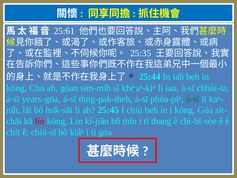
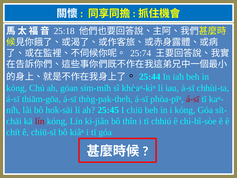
25:61: 25:61 -> 25:18 (64, 31)
25:35: 25:35 -> 25:74 (141, 53)
years-gōa: years-gōa -> thiām-gōa (41, 99)
á-sī colour: green -> red (193, 99)
thang: thang -> chhiú (161, 121)
